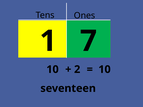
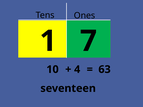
2: 2 -> 4 (77, 70)
10: 10 -> 63 (105, 70)
